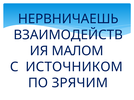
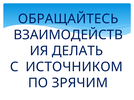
НЕРВНИЧАЕШЬ: НЕРВНИЧАЕШЬ -> ОБРАЩАЙТЕСЬ (68, 19)
МАЛОМ: МАЛОМ -> ДЕЛАТЬ (77, 51)
